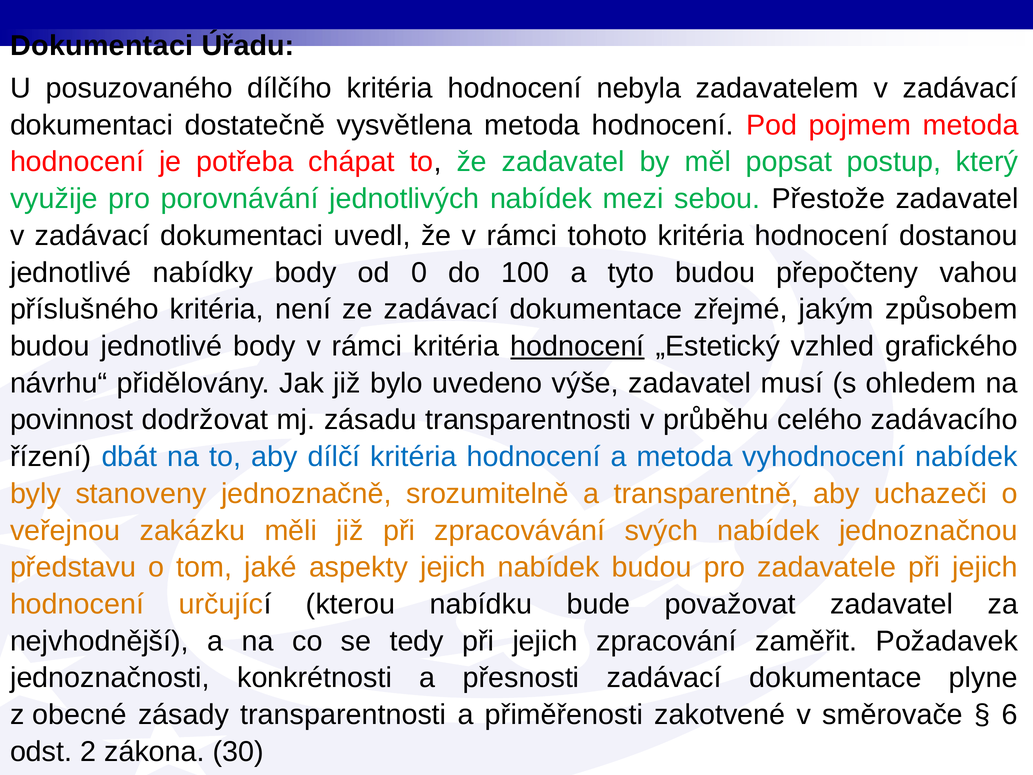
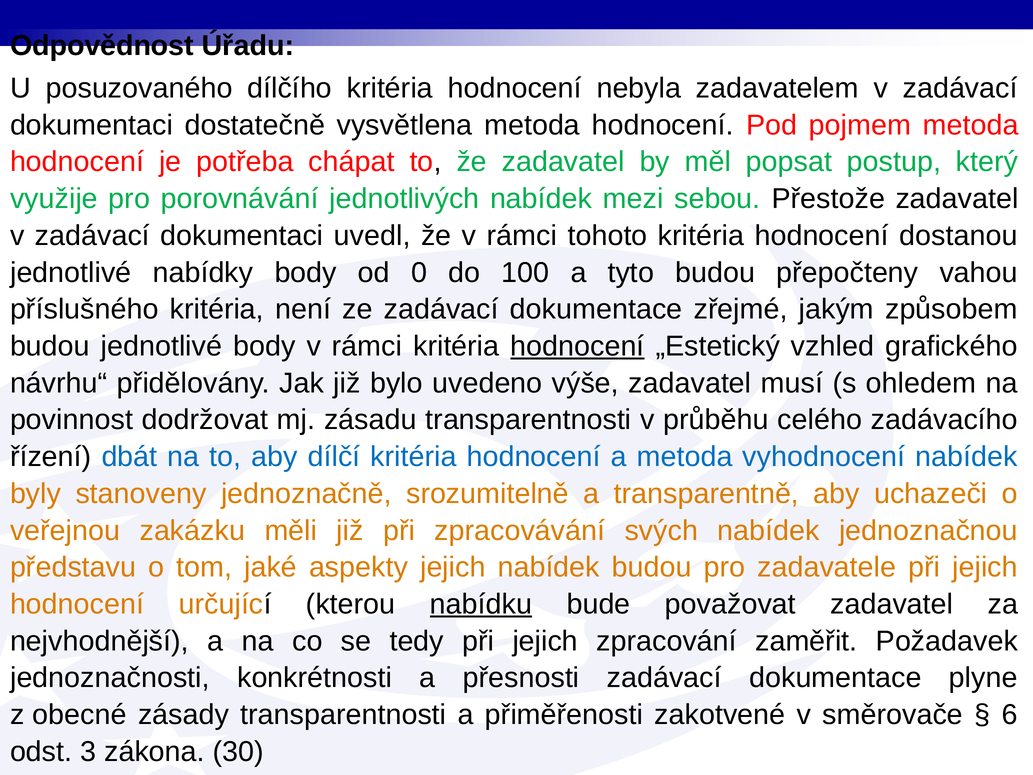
Dokumentaci: Dokumentaci -> Odpovědnost (102, 46)
nabídku underline: none -> present (481, 604)
2: 2 -> 3 (88, 751)
